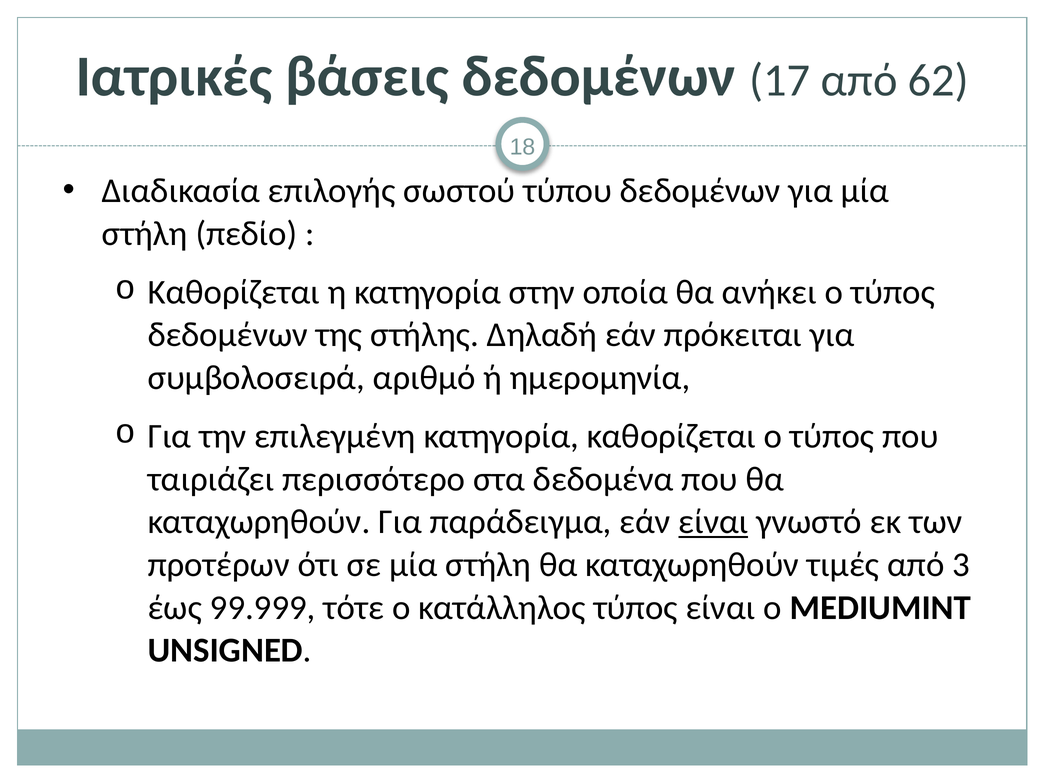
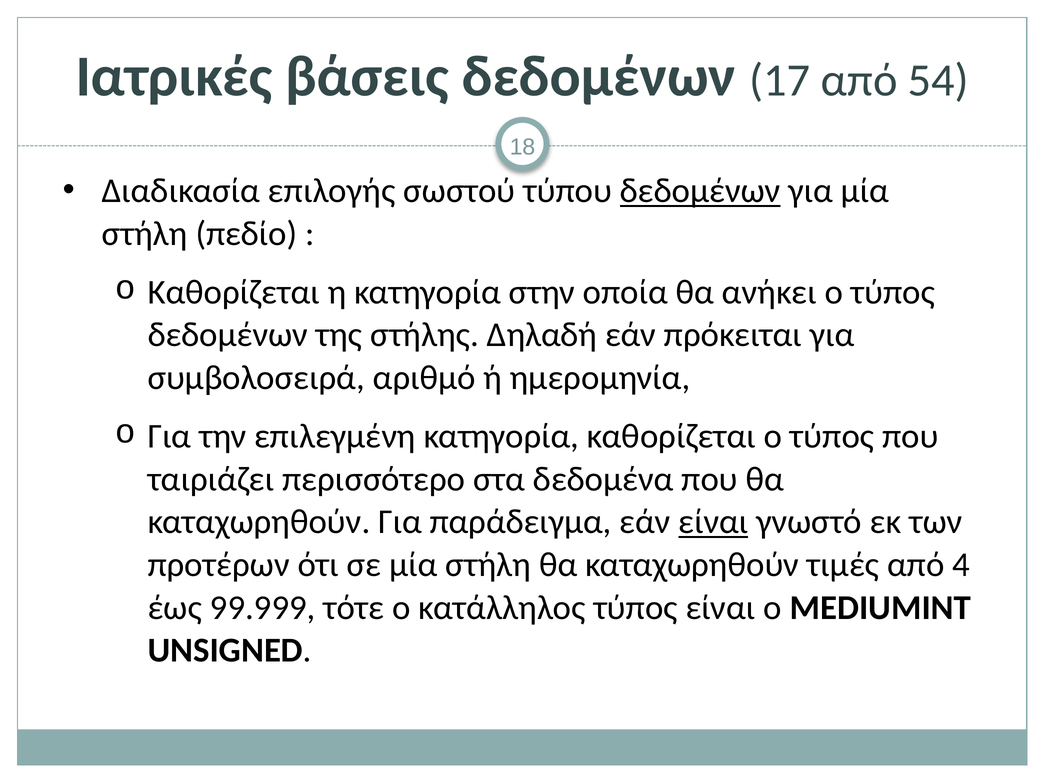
62: 62 -> 54 (939, 80)
δεδομένων underline: none -> present (700, 191)
3: 3 -> 4 (961, 565)
